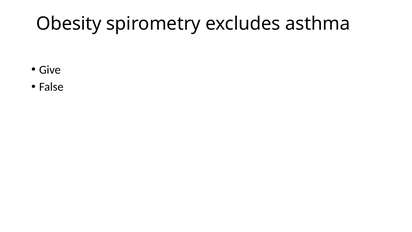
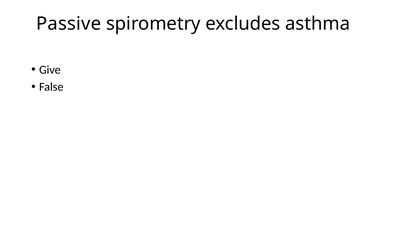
Obesity: Obesity -> Passive (69, 24)
